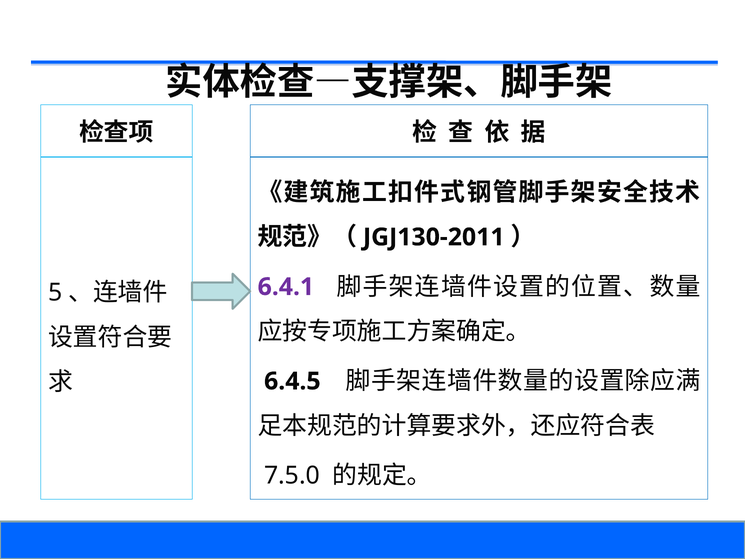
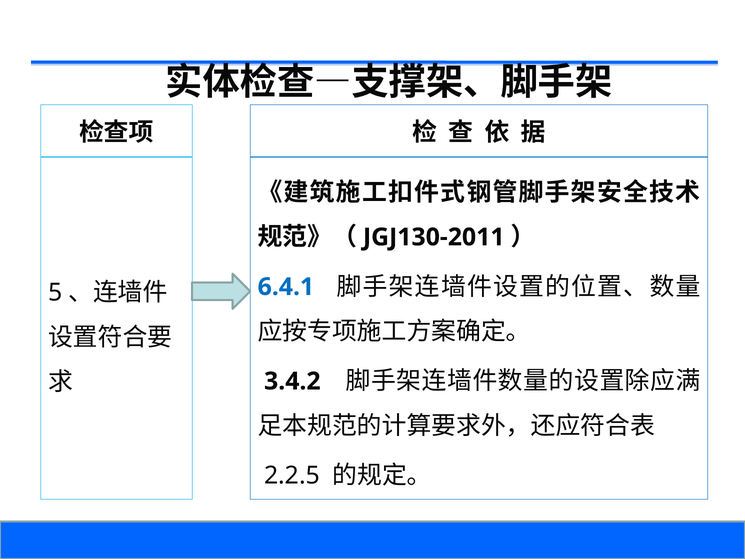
6.4.1 colour: purple -> blue (286, 287)
6.4.5: 6.4.5 -> 3.4.2 (292, 381)
7.5.0: 7.5.0 -> 2.2.5 (292, 475)
